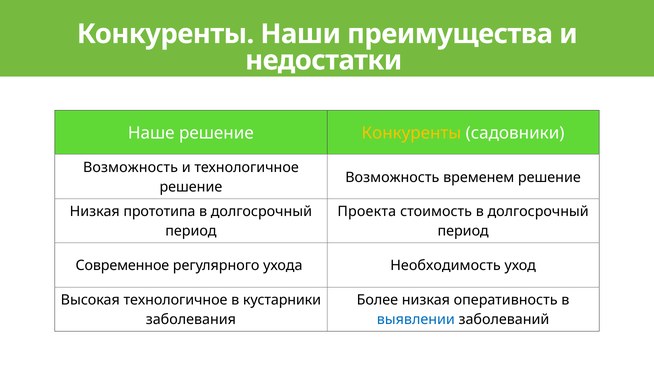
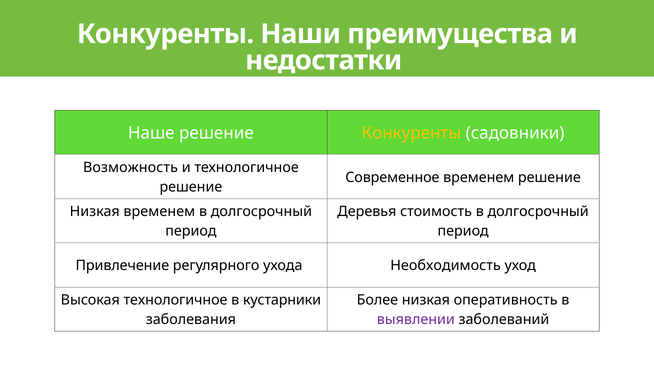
Возможность: Возможность -> Современное (392, 177)
Низкая прототипа: прототипа -> временем (159, 212)
Проекта: Проекта -> Деревья (367, 212)
Современное: Современное -> Привлечение (122, 266)
выявлении colour: blue -> purple (416, 320)
